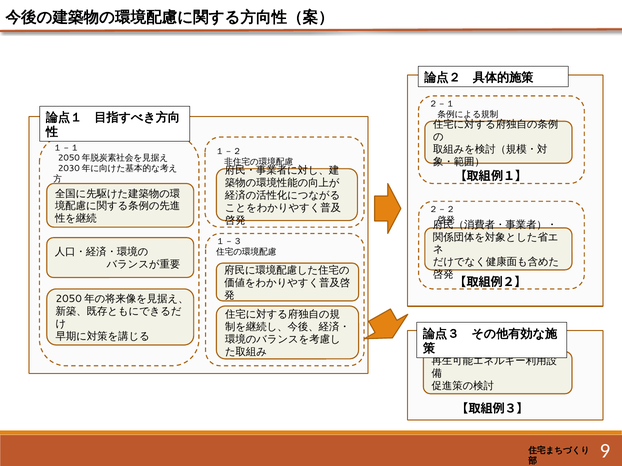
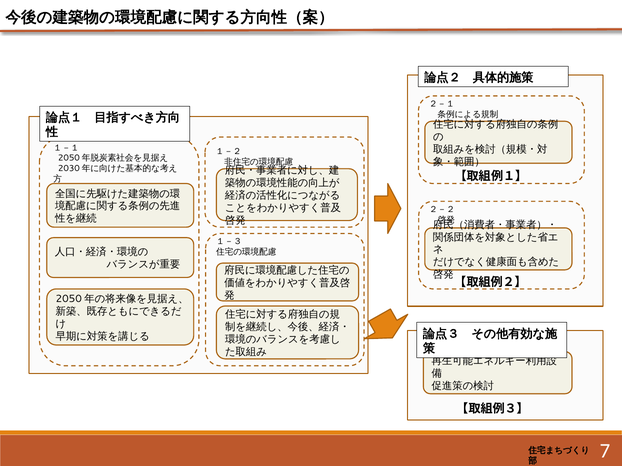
9: 9 -> 7 (605, 451)
